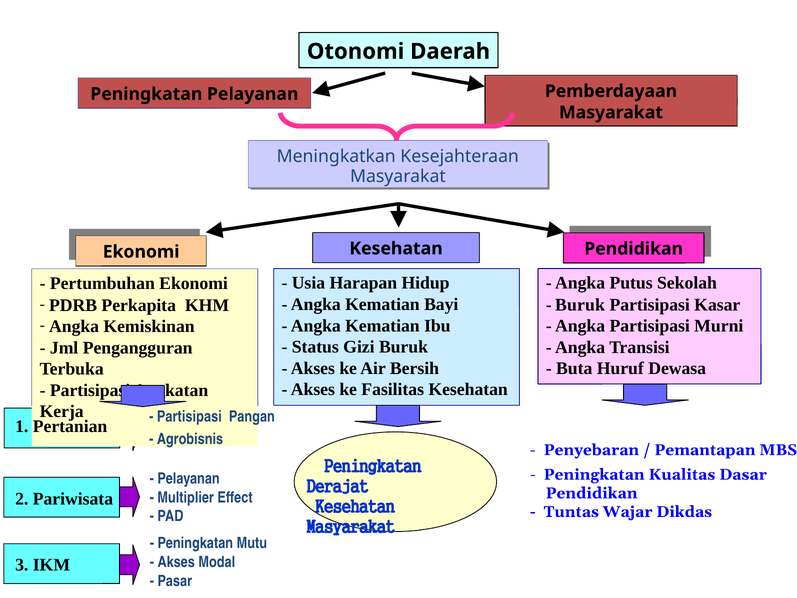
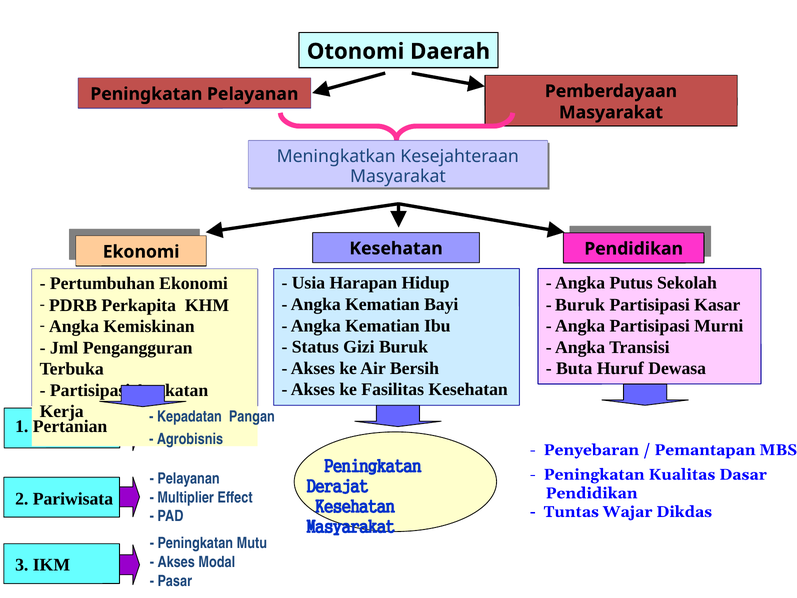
Partisipasi: Partisipasi -> Kepadatan (189, 416)
